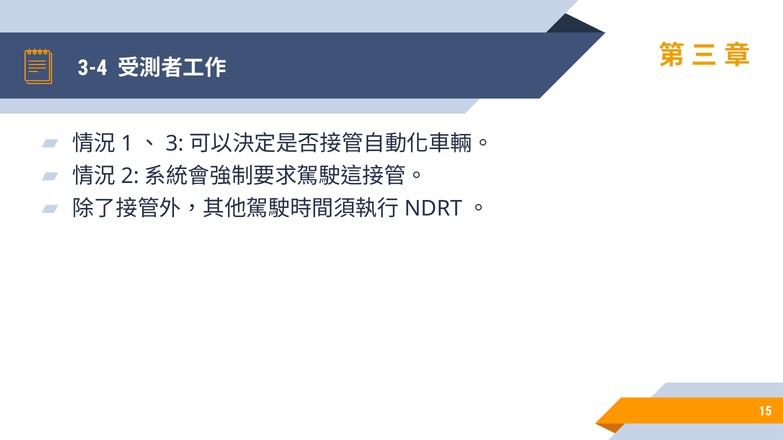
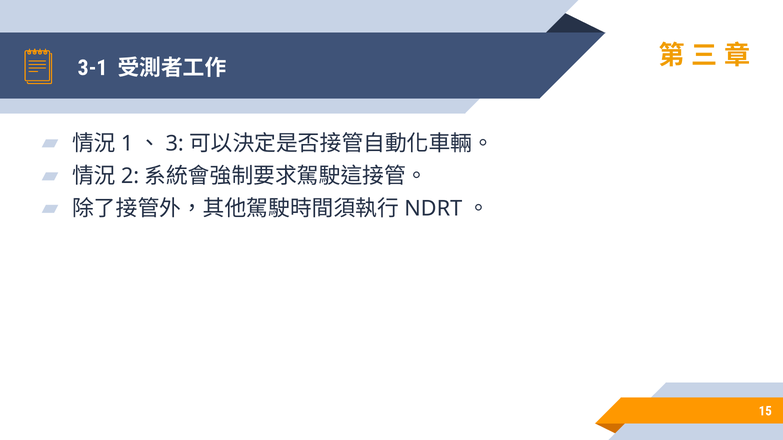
3-4: 3-4 -> 3-1 (92, 68)
